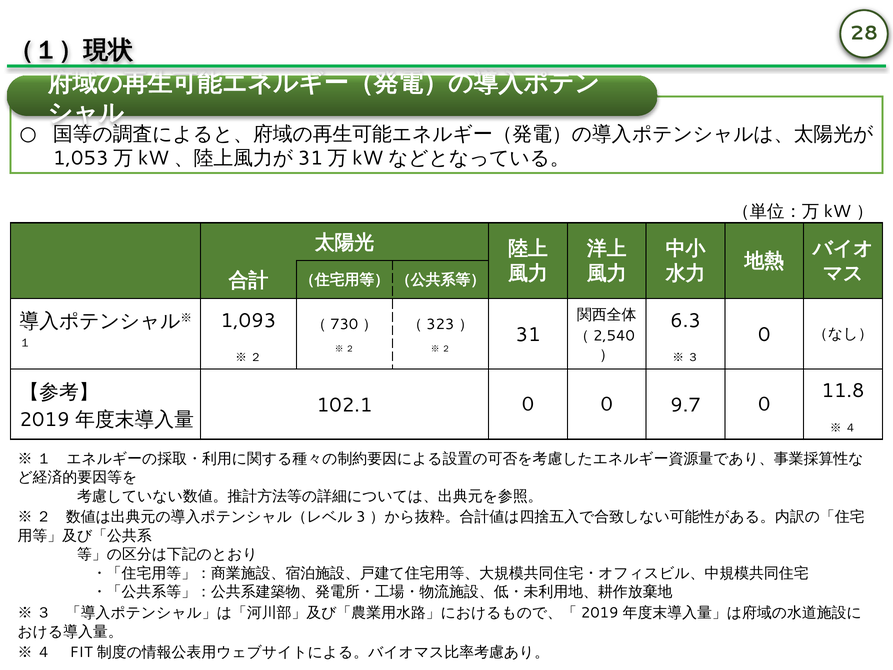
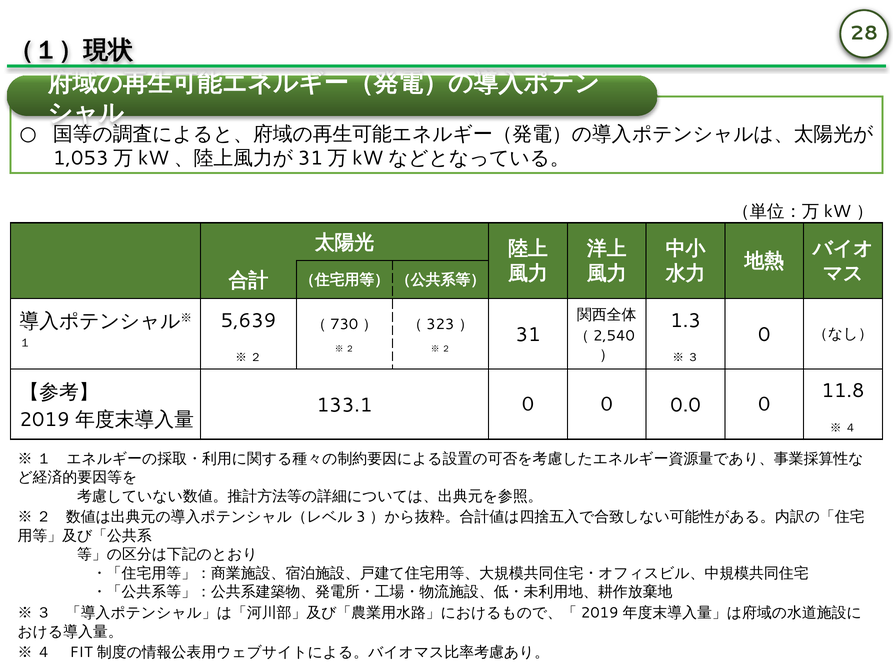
1,093: 1,093 -> 5,639 (248, 320)
6.3: 6.3 -> 1.3 (686, 320)
102.1: 102.1 -> 133.1 (345, 405)
9.7: 9.7 -> 0.0 (686, 405)
